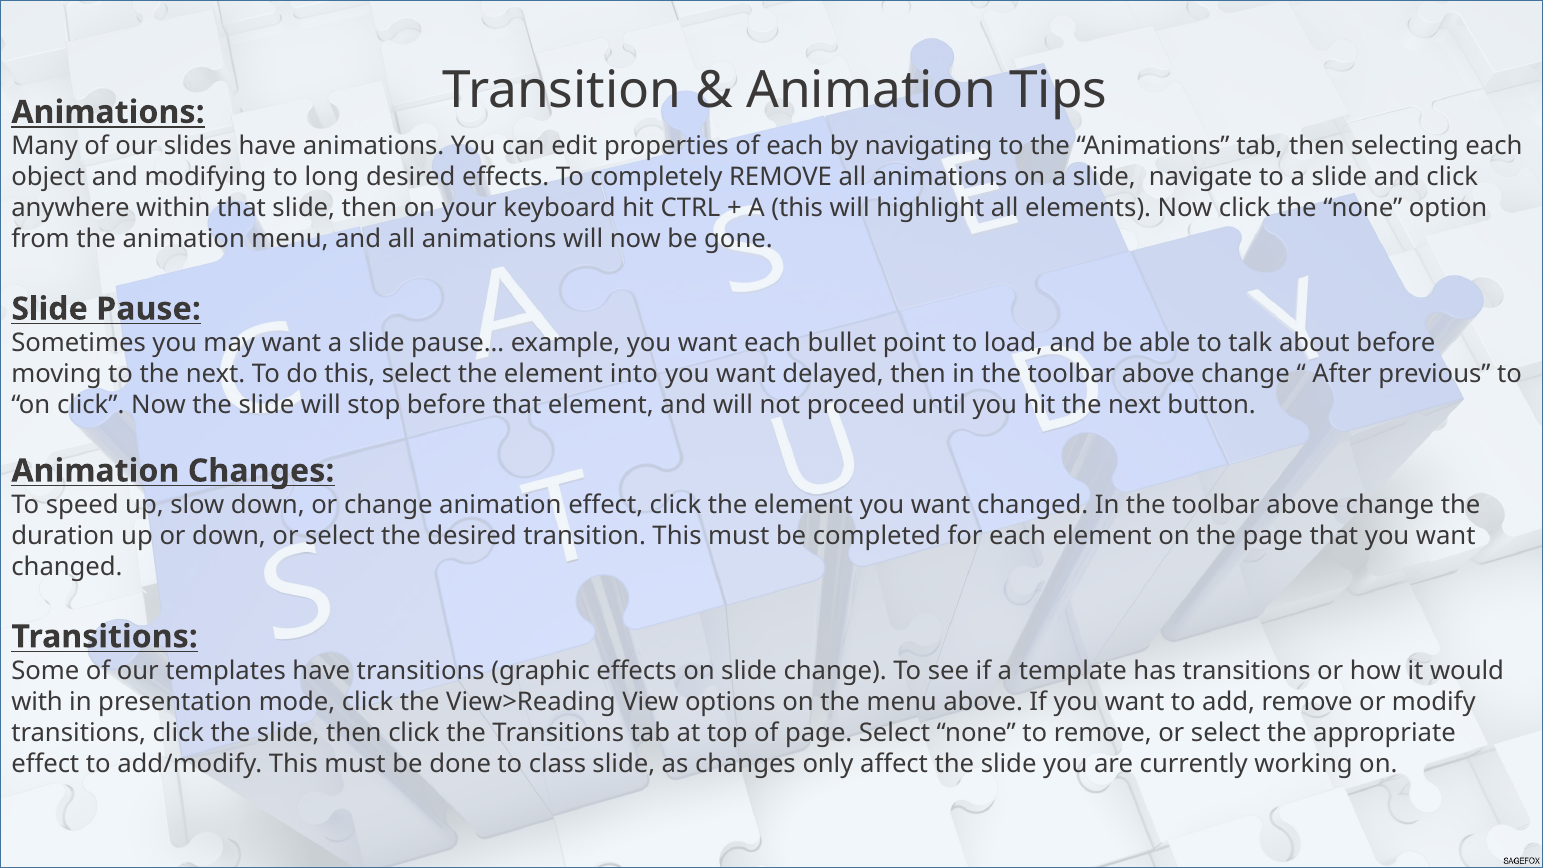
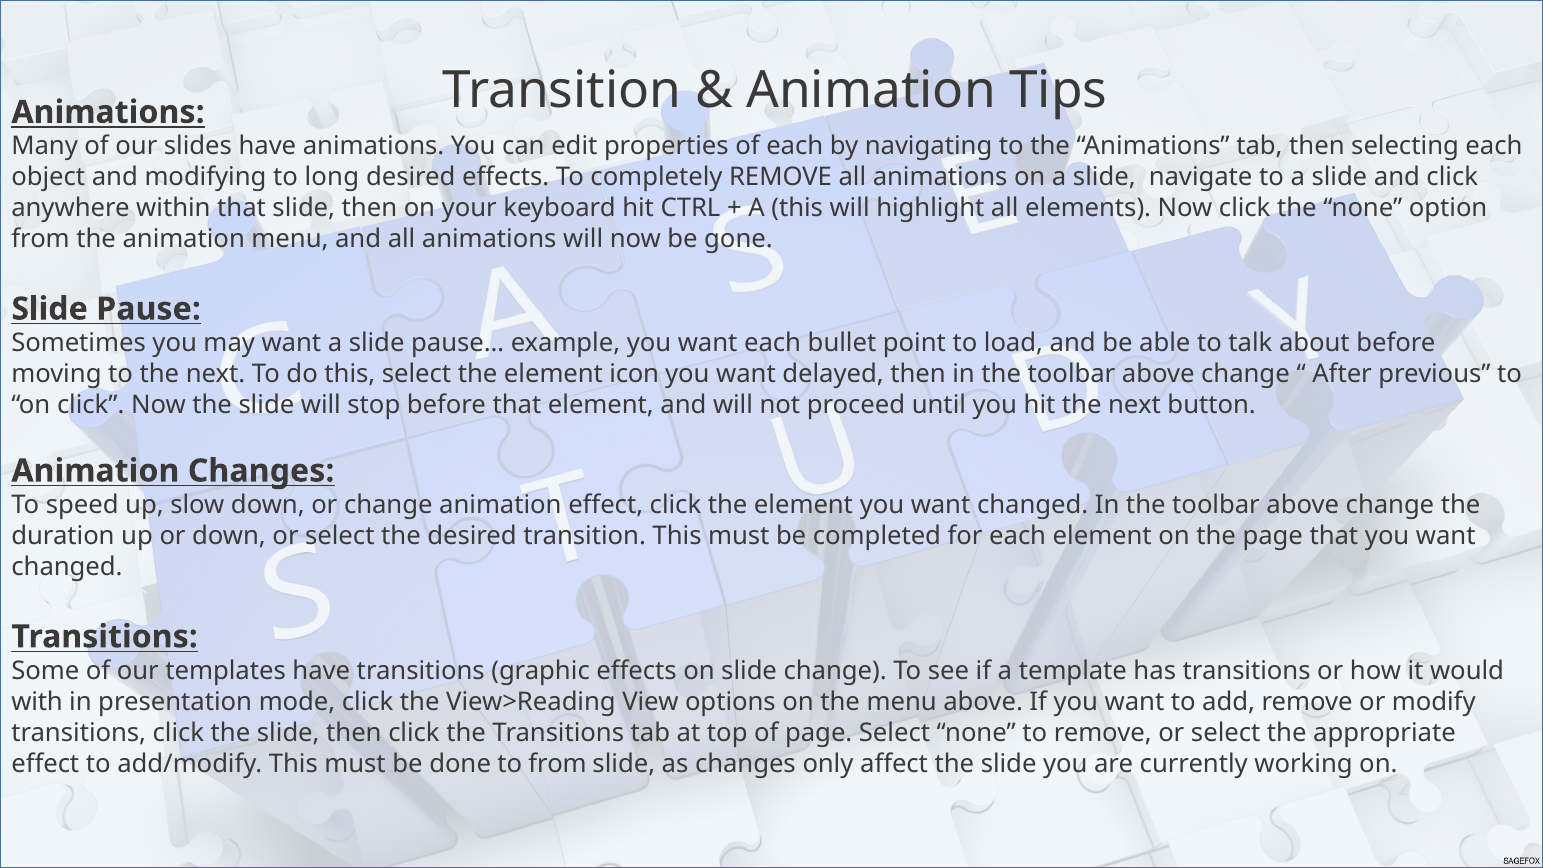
into: into -> icon (634, 374)
to class: class -> from (558, 763)
